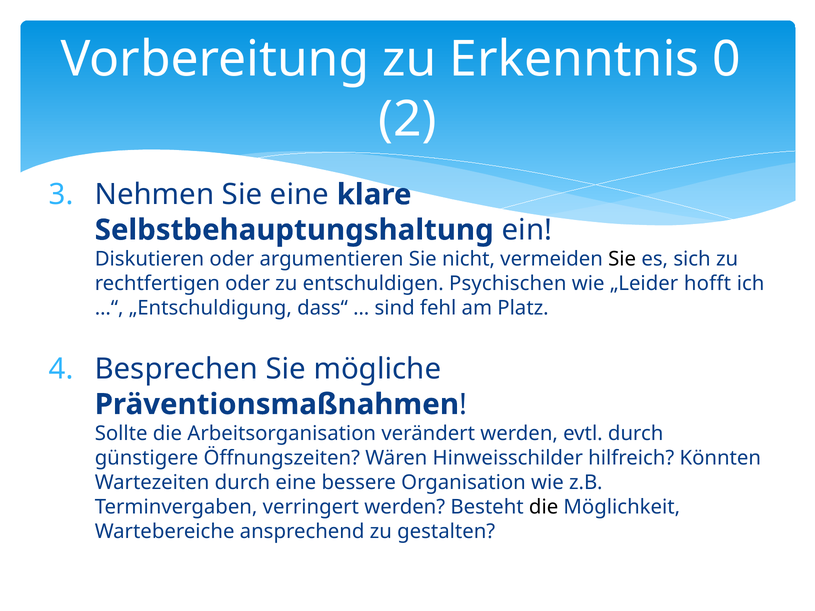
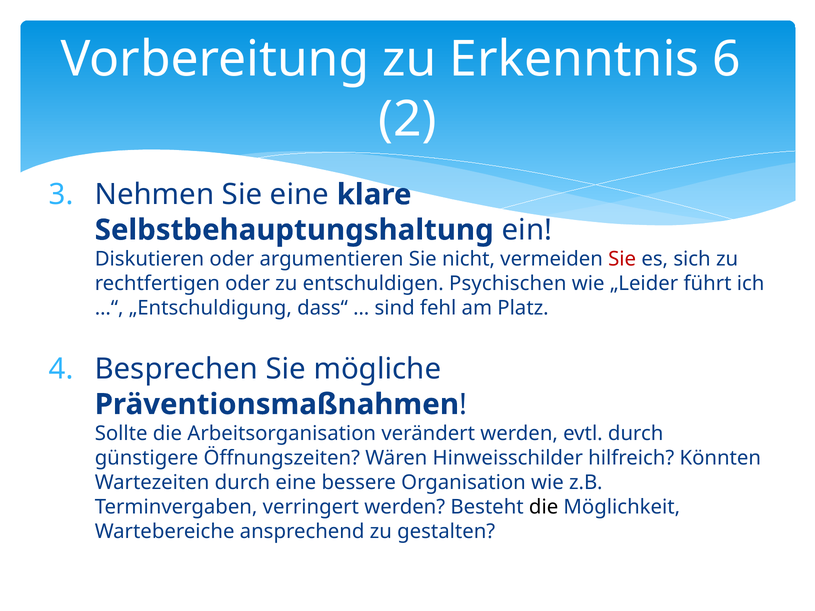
0: 0 -> 6 (726, 60)
Sie colour: black -> red (622, 259)
hofft: hofft -> führt (708, 284)
